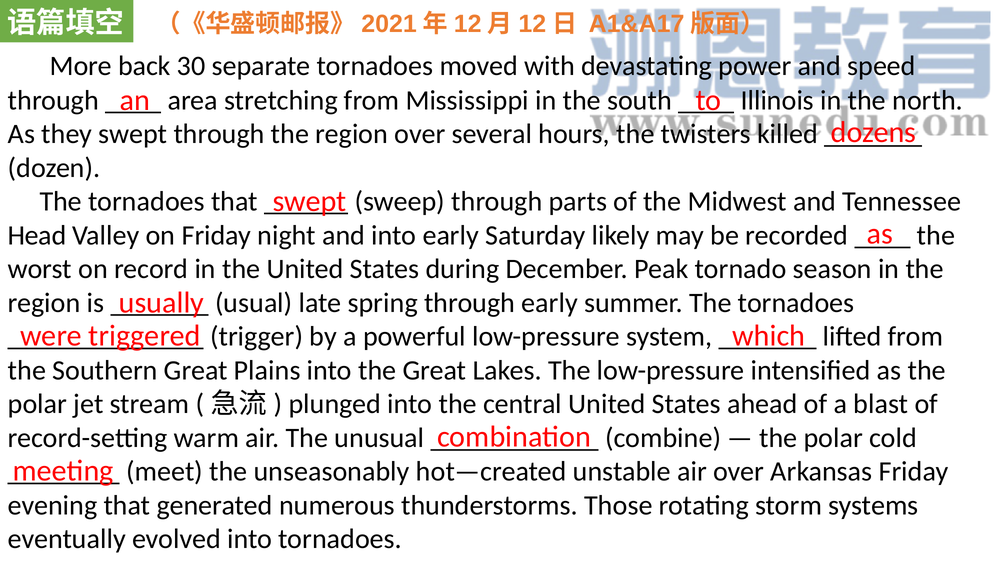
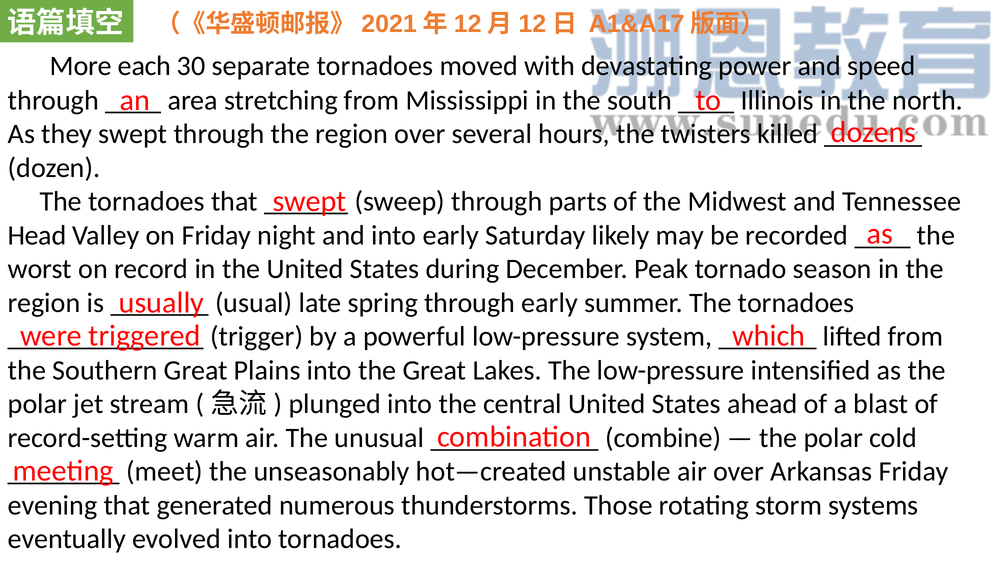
back: back -> each (144, 66)
